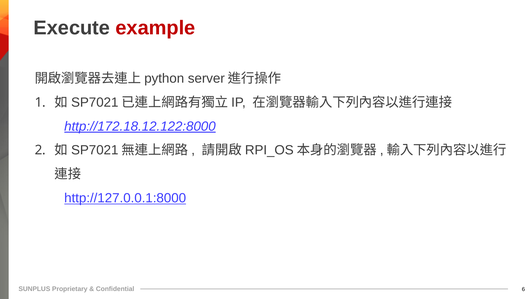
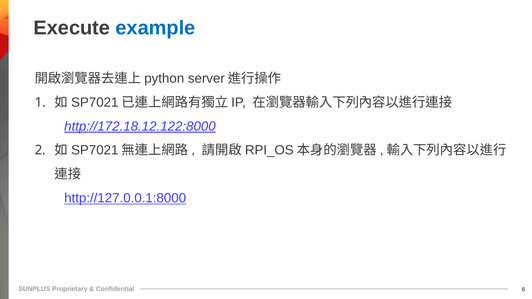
example colour: red -> blue (155, 28)
